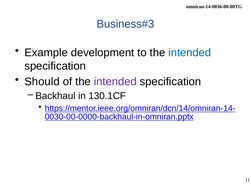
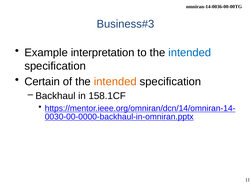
development: development -> interpretation (103, 53)
Should: Should -> Certain (42, 82)
intended colour: purple -> orange (115, 82)
130.1CF: 130.1CF -> 158.1CF (107, 96)
